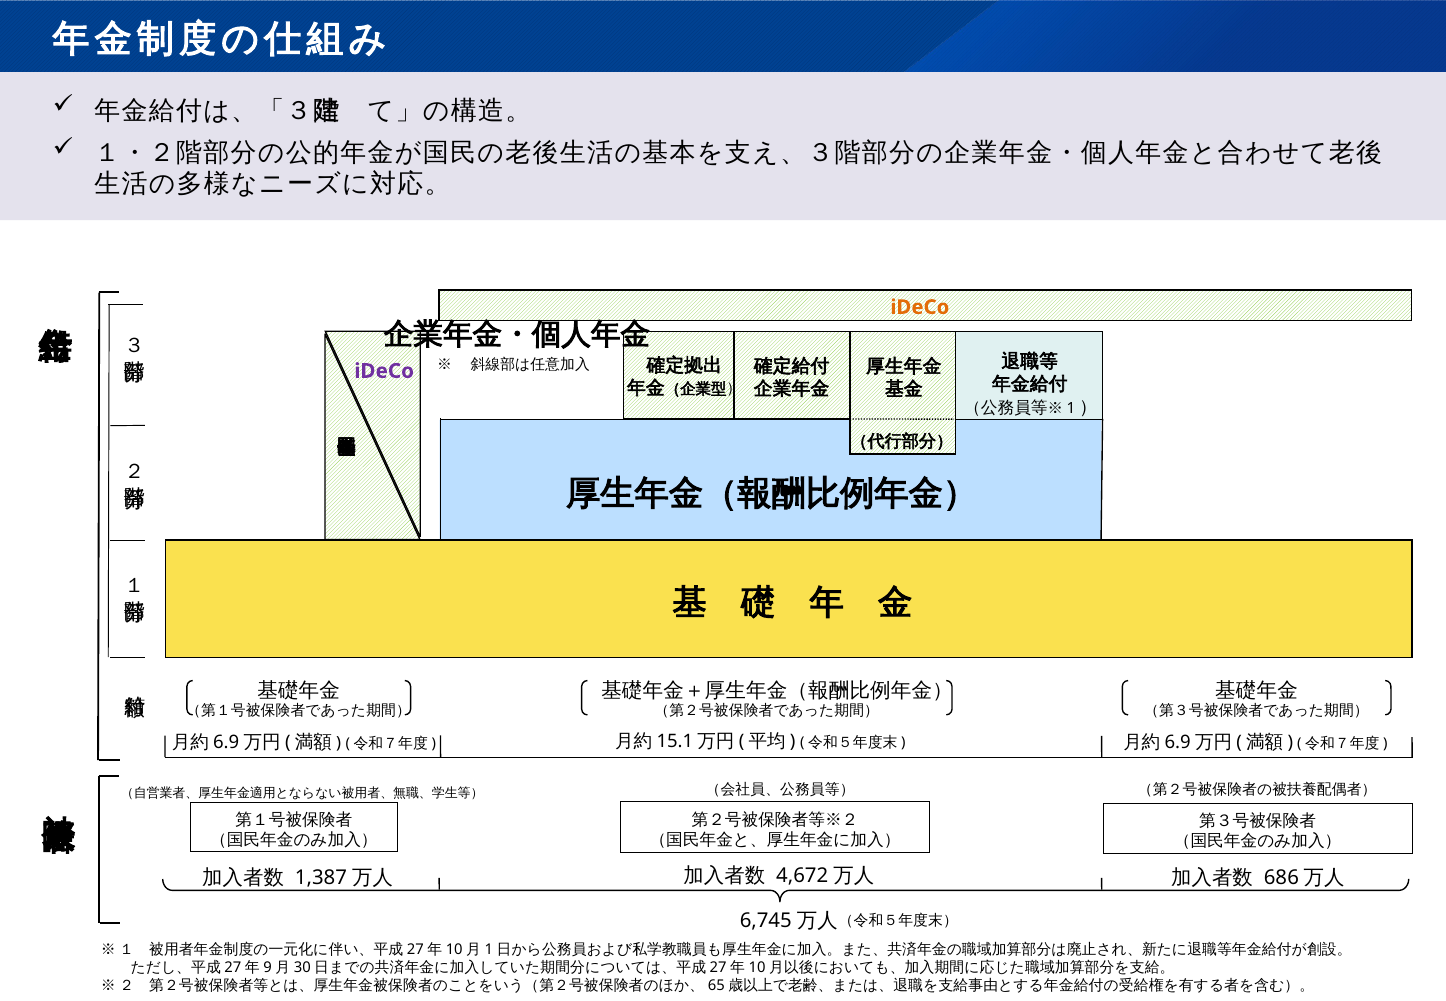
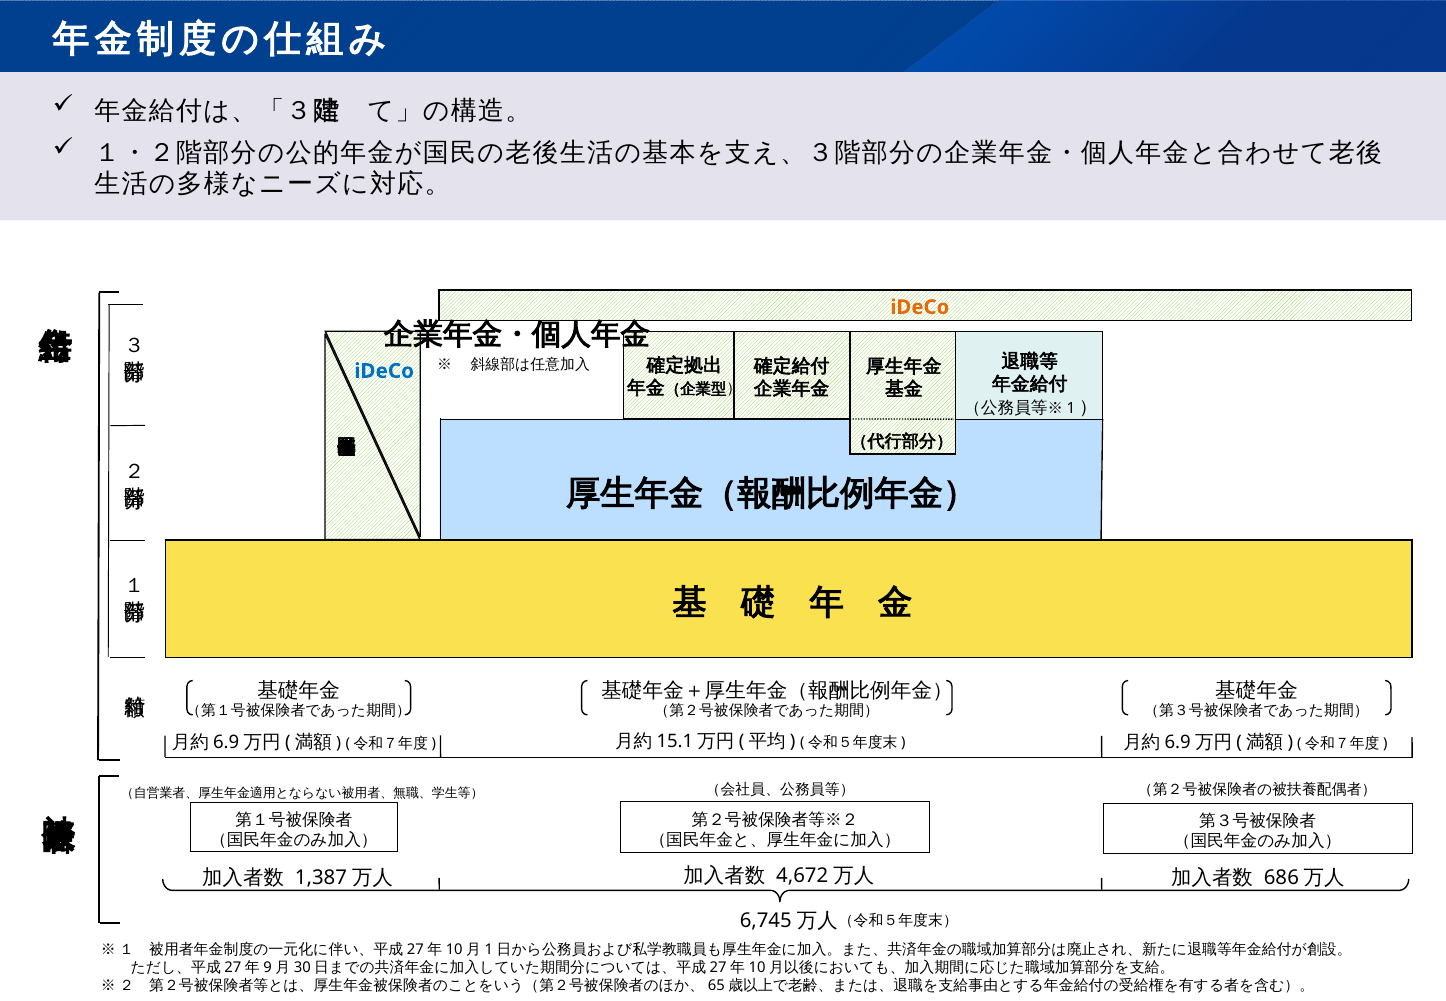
iDeCo colour: purple -> blue (384, 371)
